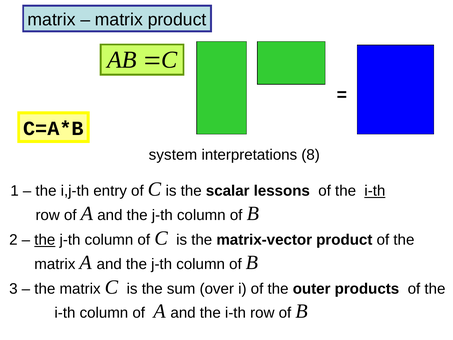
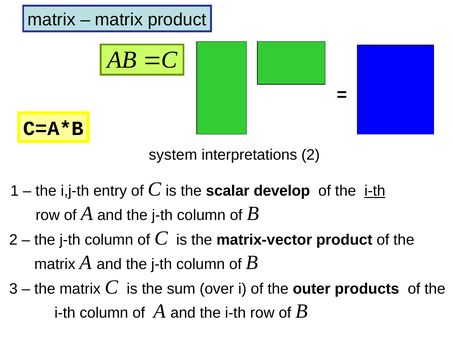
interpretations 8: 8 -> 2 (311, 155)
lessons: lessons -> develop (282, 191)
the underline: present -> none (45, 240)
